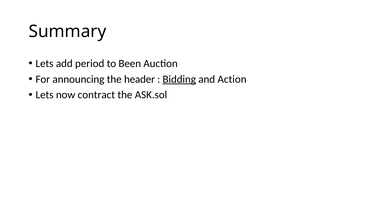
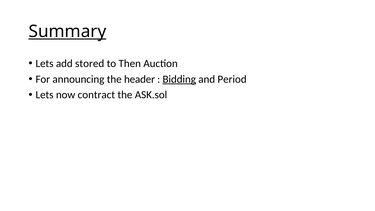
Summary underline: none -> present (67, 32)
period: period -> stored (90, 63)
Been: Been -> Then (130, 63)
Action: Action -> Period (232, 79)
